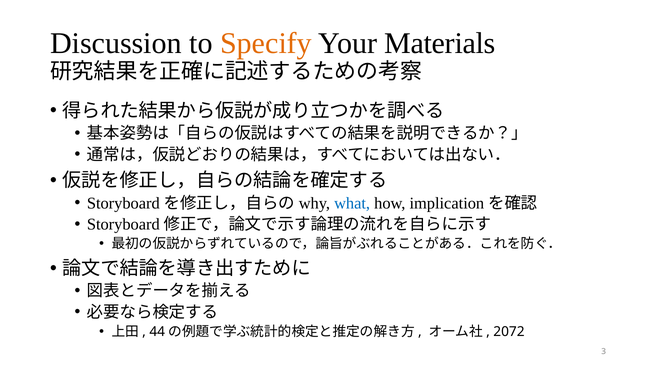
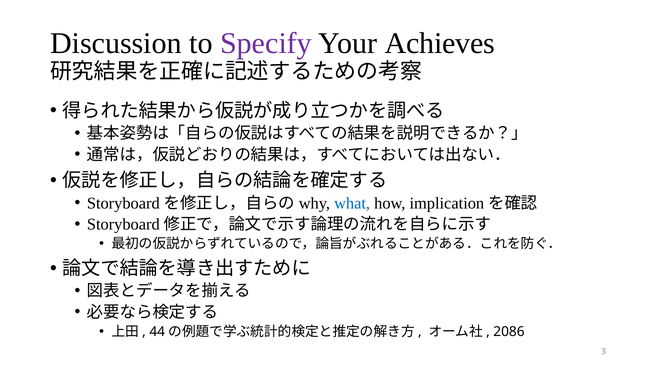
Specify colour: orange -> purple (266, 43)
Materials: Materials -> Achieves (440, 43)
2072: 2072 -> 2086 (509, 332)
